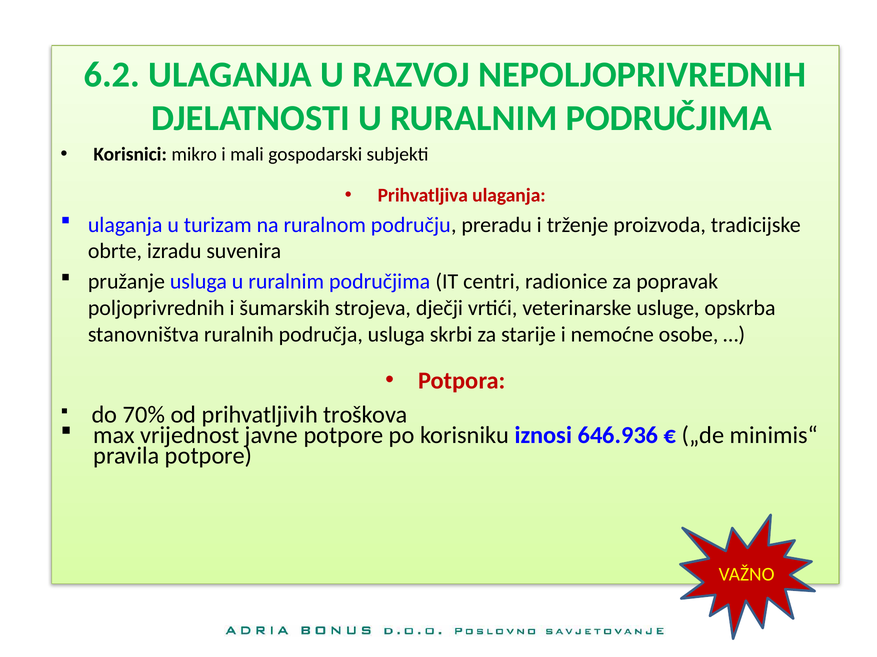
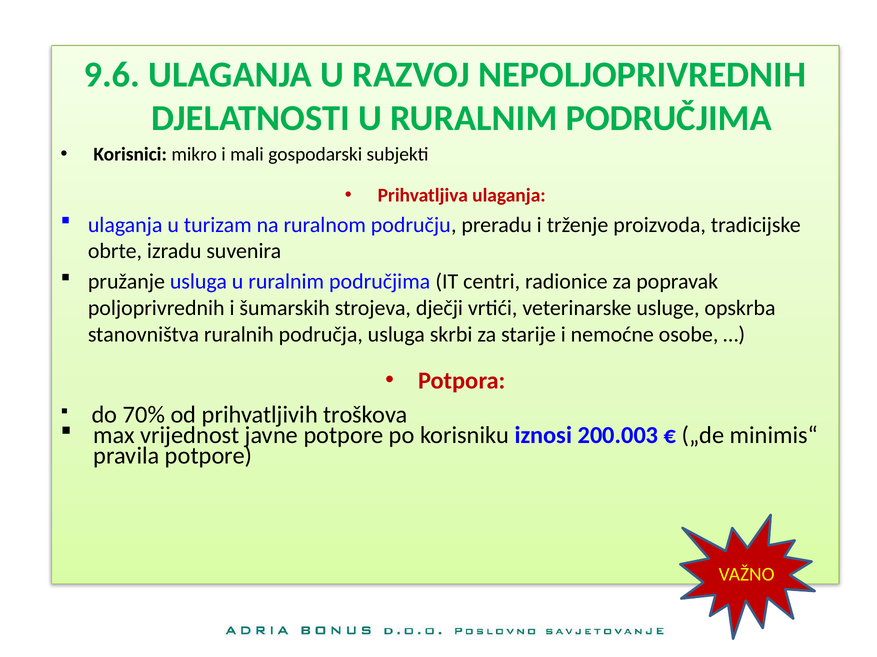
6.2: 6.2 -> 9.6 (112, 75)
646.936: 646.936 -> 200.003 (618, 436)
